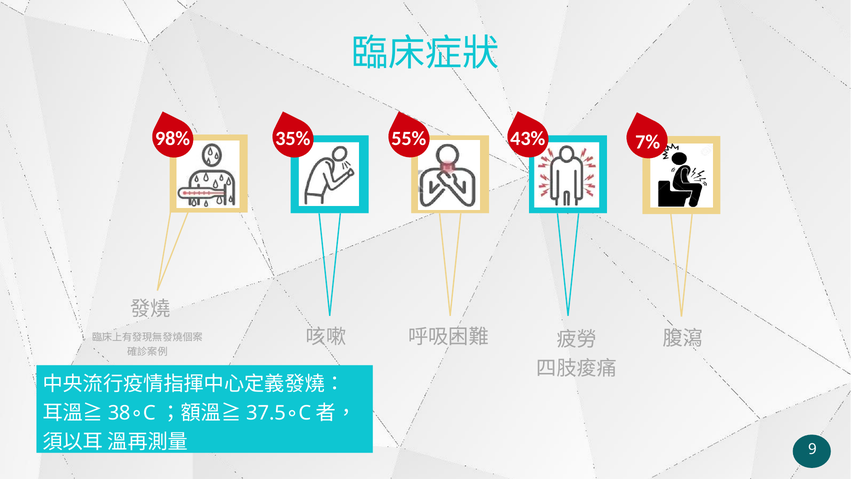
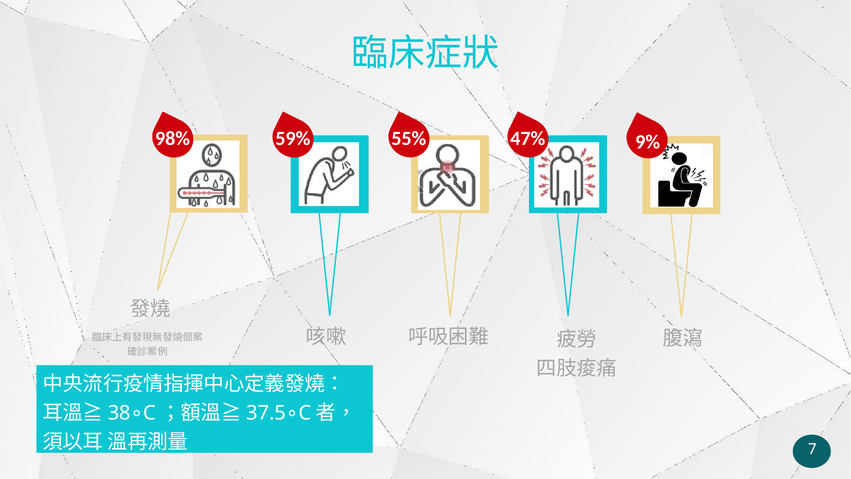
35%: 35% -> 59% (293, 139)
43%: 43% -> 47% (528, 139)
7%: 7% -> 9% (648, 142)
9: 9 -> 7 (812, 449)
